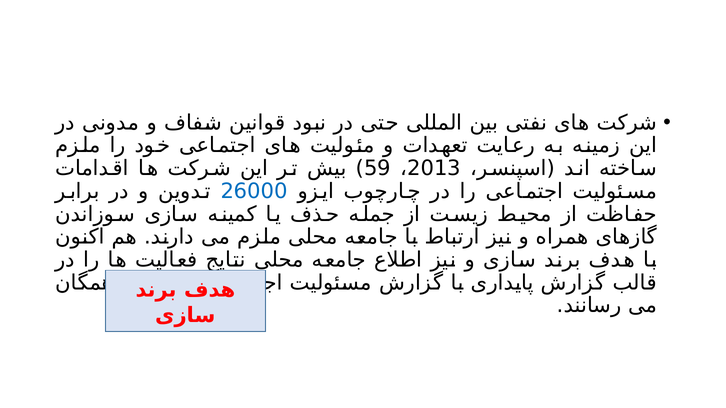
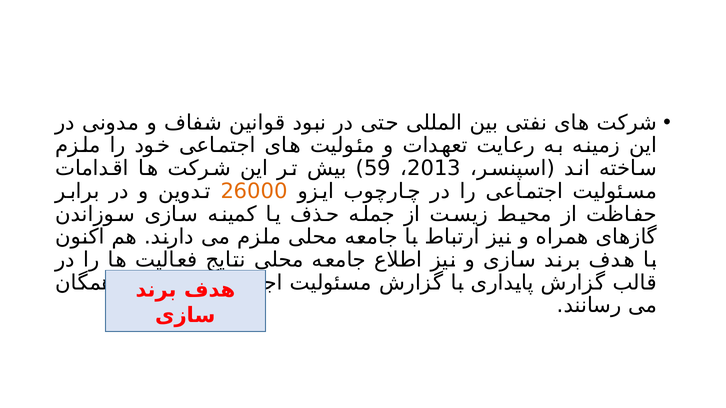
26000 colour: blue -> orange (254, 191)
